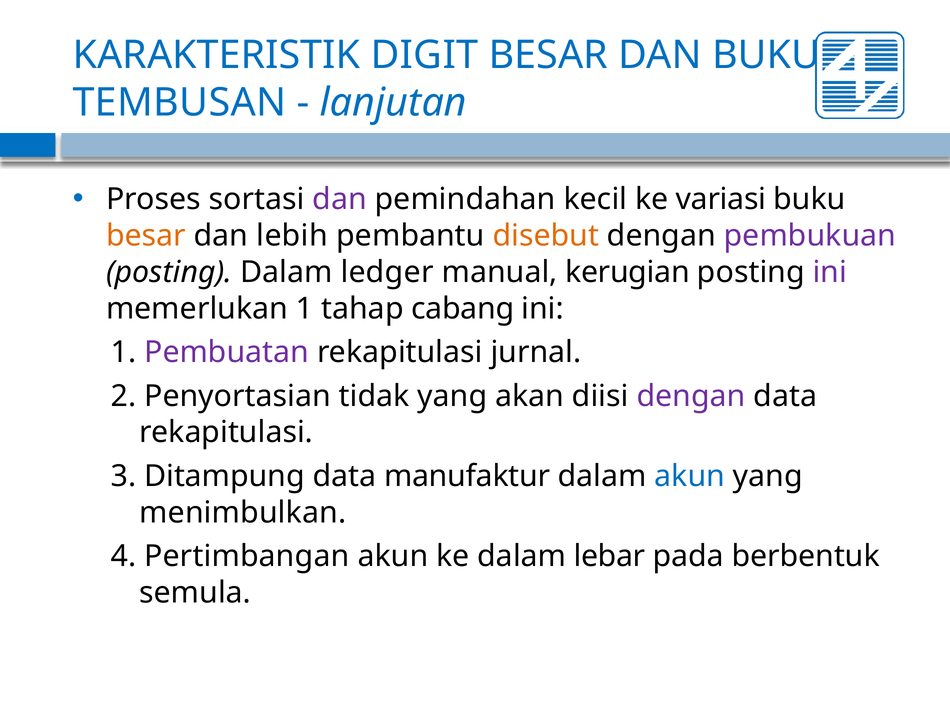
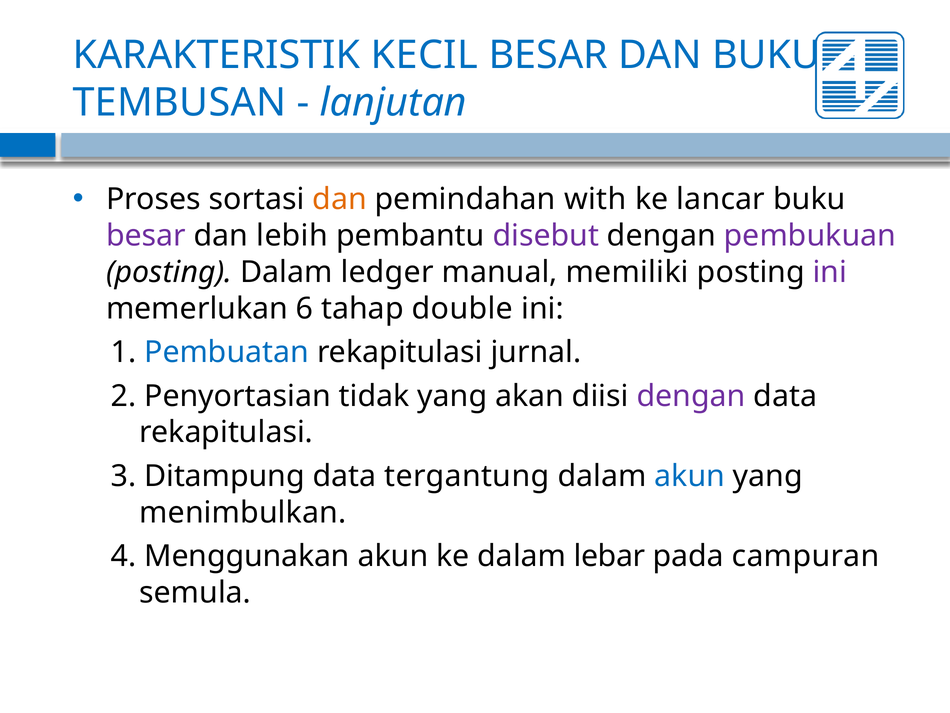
DIGIT: DIGIT -> KECIL (424, 55)
dan colour: purple -> orange (340, 199)
kecil: kecil -> with (595, 199)
variasi: variasi -> lancar (721, 199)
besar colour: orange -> purple (146, 236)
disebut colour: orange -> purple (546, 236)
kerugian: kerugian -> memiliki (627, 272)
memerlukan 1: 1 -> 6 (305, 308)
cabang: cabang -> double (462, 308)
Pembuatan colour: purple -> blue (227, 352)
manufaktur: manufaktur -> tergantung (467, 476)
Pertimbangan: Pertimbangan -> Menggunakan (247, 556)
berbentuk: berbentuk -> campuran (806, 556)
